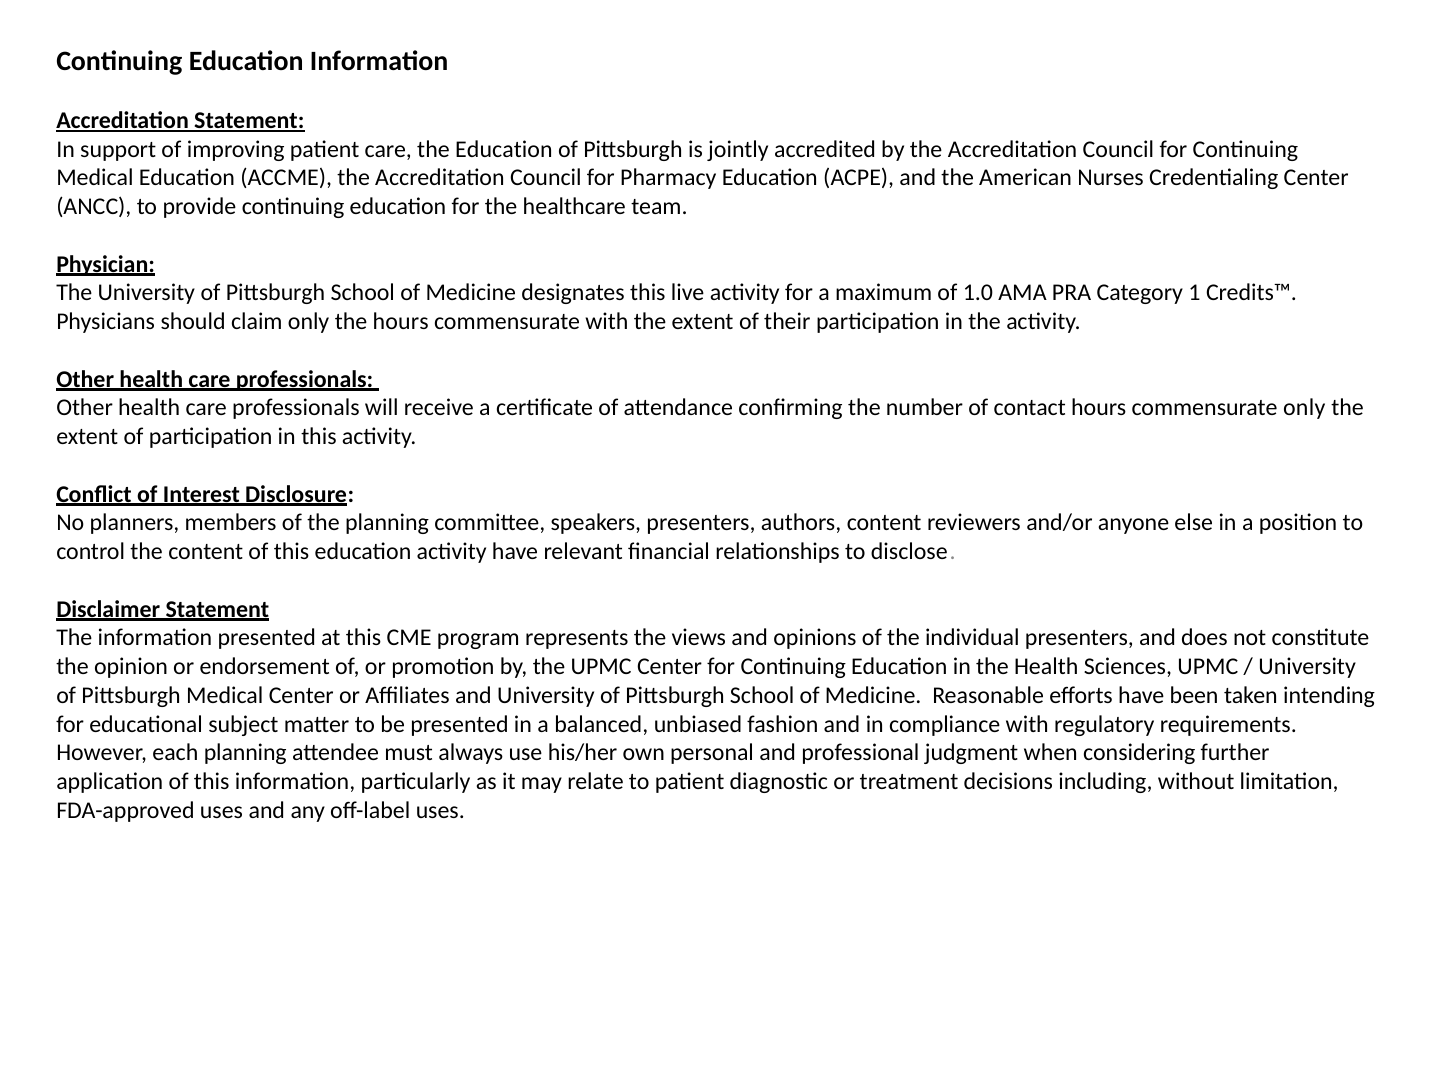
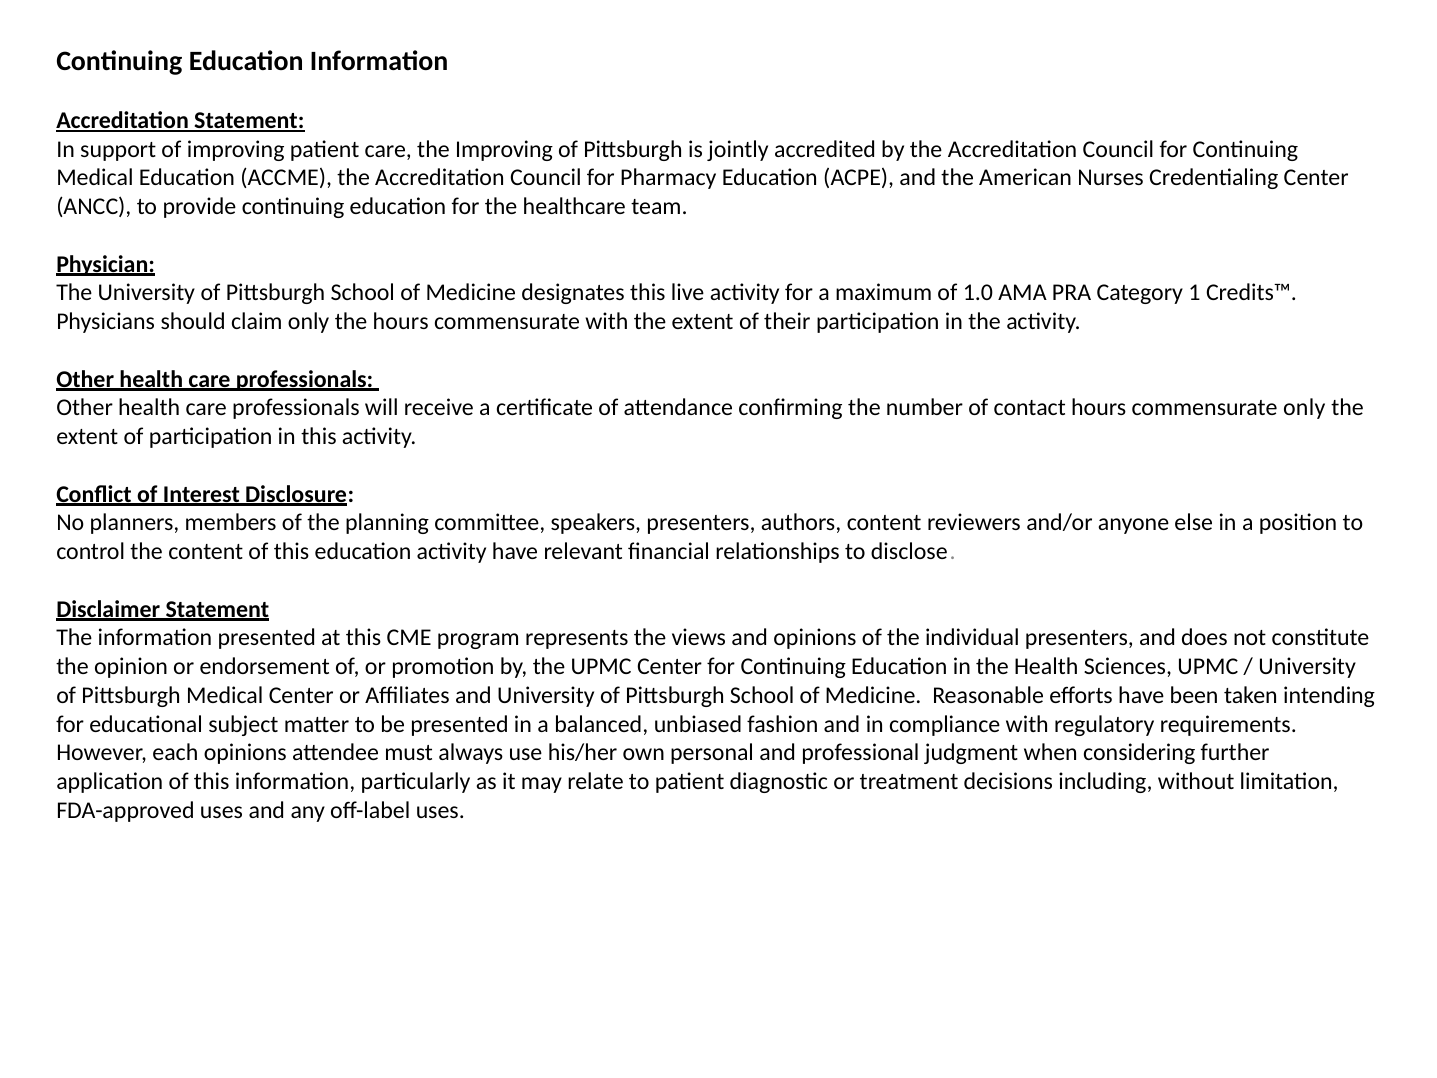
the Education: Education -> Improving (504, 149)
each planning: planning -> opinions (245, 753)
